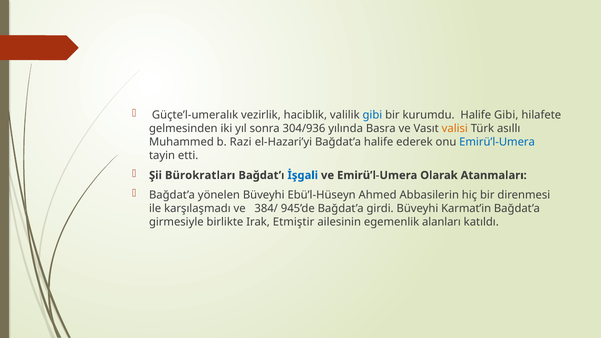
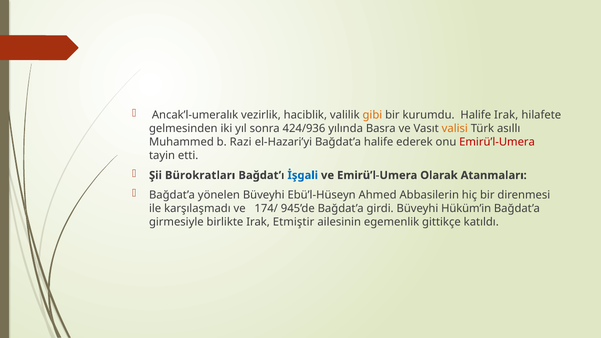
Güçte’l-umeralık: Güçte’l-umeralık -> Ancak’l-umeralık (195, 115)
gibi colour: blue -> orange (372, 115)
Halife Gibi: Gibi -> Irak (506, 115)
304/936: 304/936 -> 424/936 (304, 129)
Emirü’l-Umera colour: blue -> red (497, 142)
384/: 384/ -> 174/ (266, 209)
Karmat’in: Karmat’in -> Hüküm’in (466, 209)
alanları: alanları -> gittikçe (441, 222)
